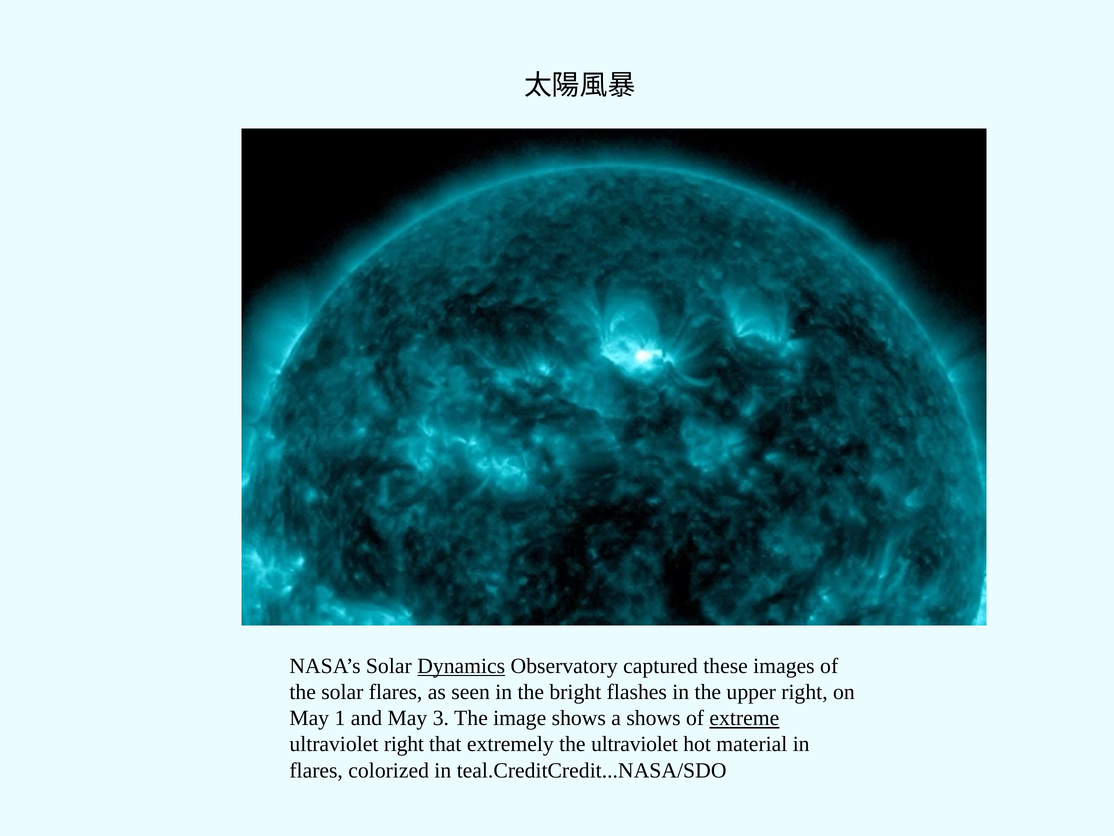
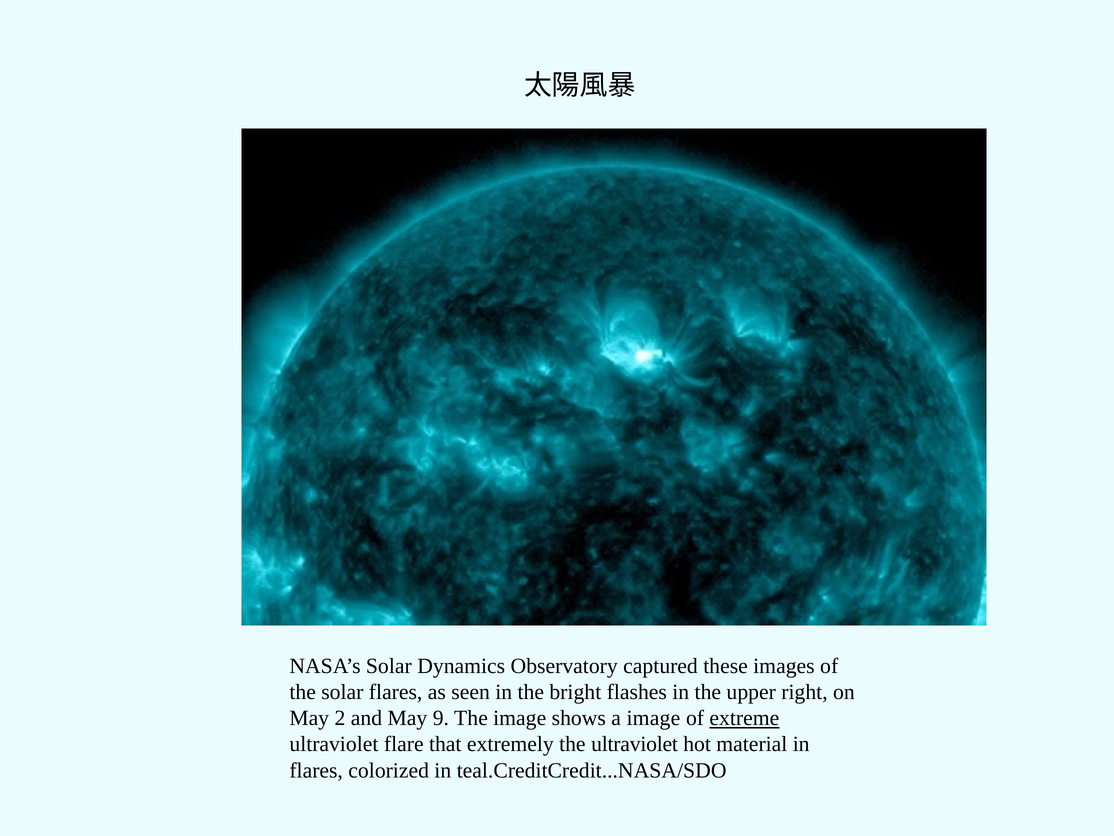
Dynamics underline: present -> none (461, 666)
1: 1 -> 2 (340, 718)
3: 3 -> 9 (441, 718)
a shows: shows -> image (653, 718)
ultraviolet right: right -> flare (404, 744)
